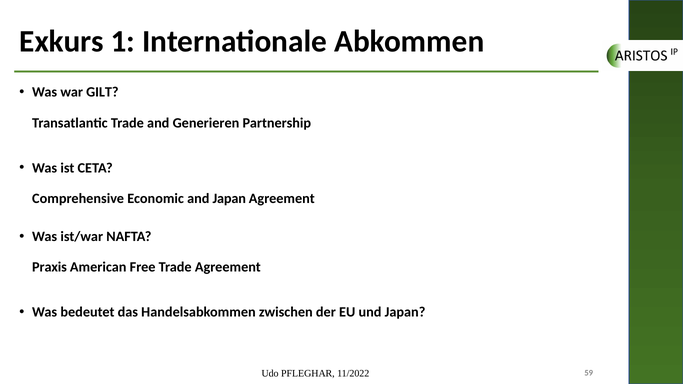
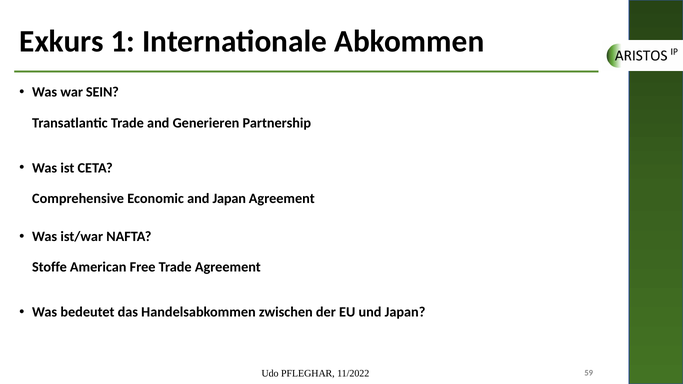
GILT: GILT -> SEIN (102, 92)
Praxis: Praxis -> Stoffe (50, 267)
